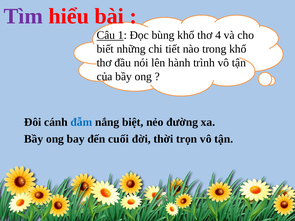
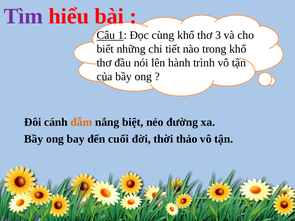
bùng: bùng -> cùng (163, 35)
4: 4 -> 3 (218, 35)
đẫm colour: blue -> orange (81, 122)
trọn: trọn -> thảo (187, 139)
